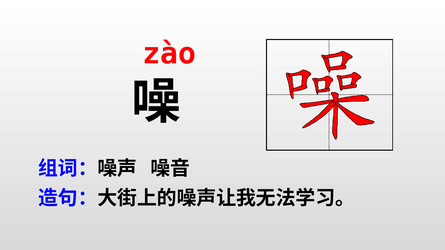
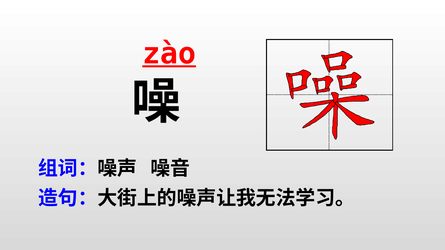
zào underline: none -> present (169, 54)
